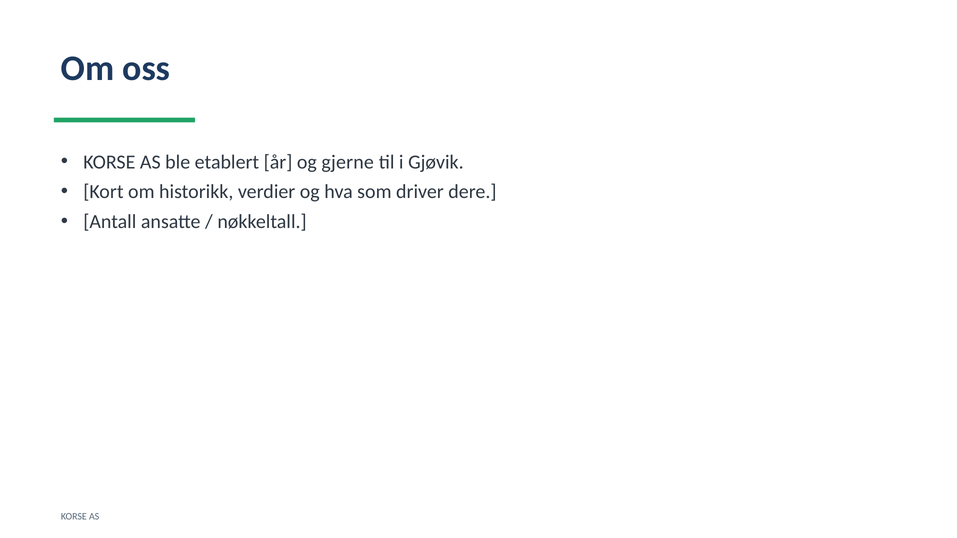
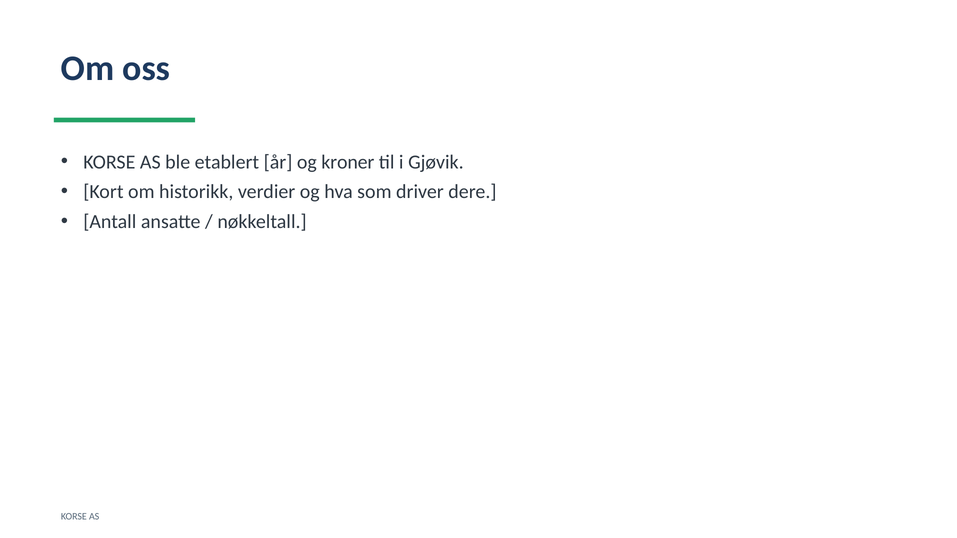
gjerne: gjerne -> kroner (348, 162)
